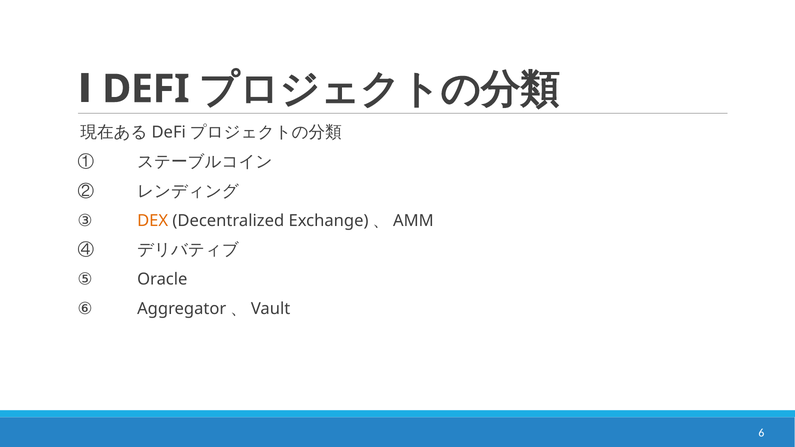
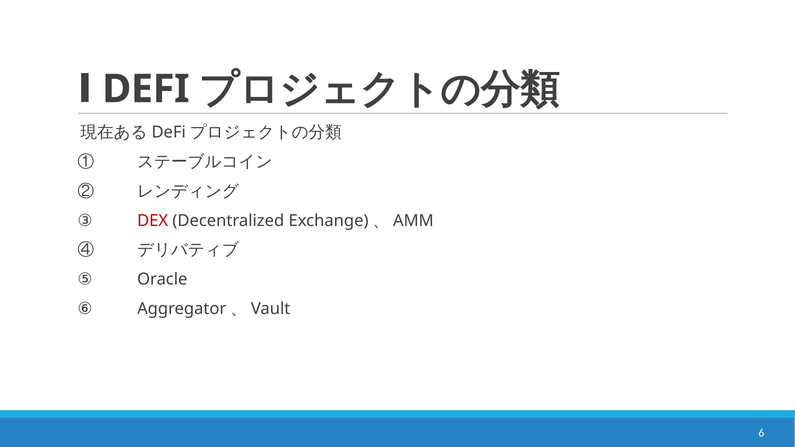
DEX colour: orange -> red (153, 221)
